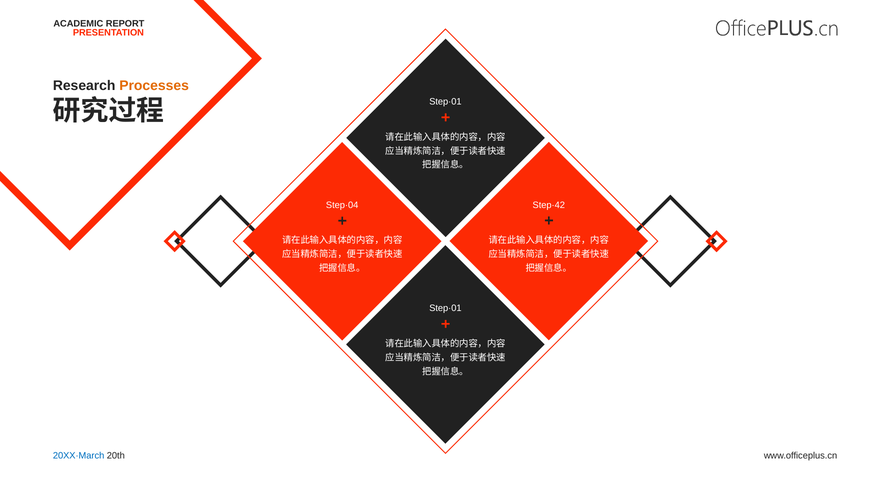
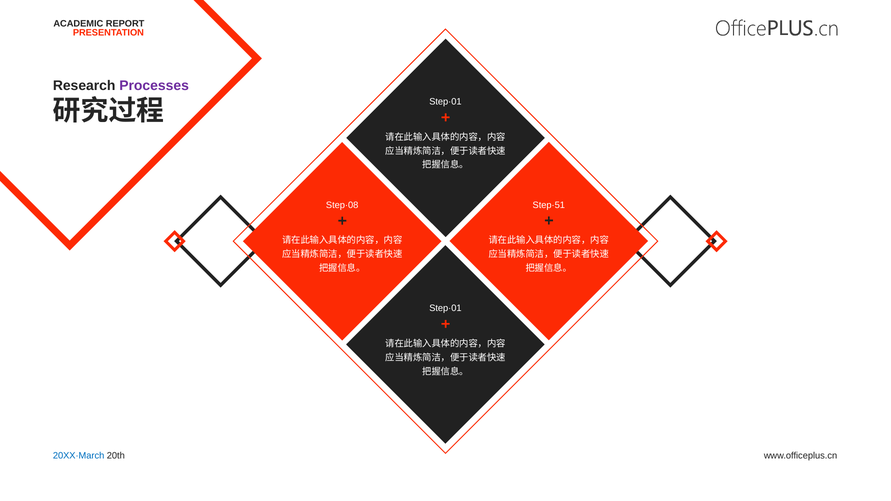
Processes colour: orange -> purple (154, 86)
Step·42: Step·42 -> Step·51 (549, 205)
Step·04: Step·04 -> Step·08 (342, 205)
